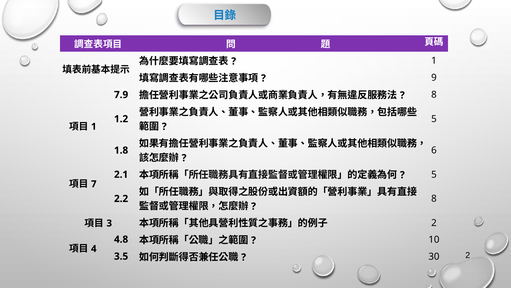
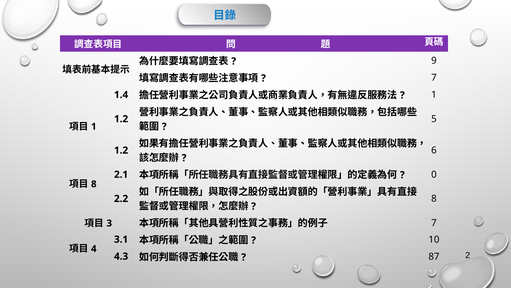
1: 1 -> 9 (434, 61)
9: 9 -> 7 (434, 78)
7.9: 7.9 -> 1.4 (121, 95)
8: 8 -> 1 (434, 95)
1.8: 1.8 -> 1.2 (121, 150)
5: 5 -> 0 (434, 174)
7: 7 -> 8 (94, 184)
2: 2 -> 7 (434, 222)
4.8: 4.8 -> 3.1 (121, 239)
3.5: 3.5 -> 4.3 (121, 256)
30: 30 -> 87 (434, 256)
